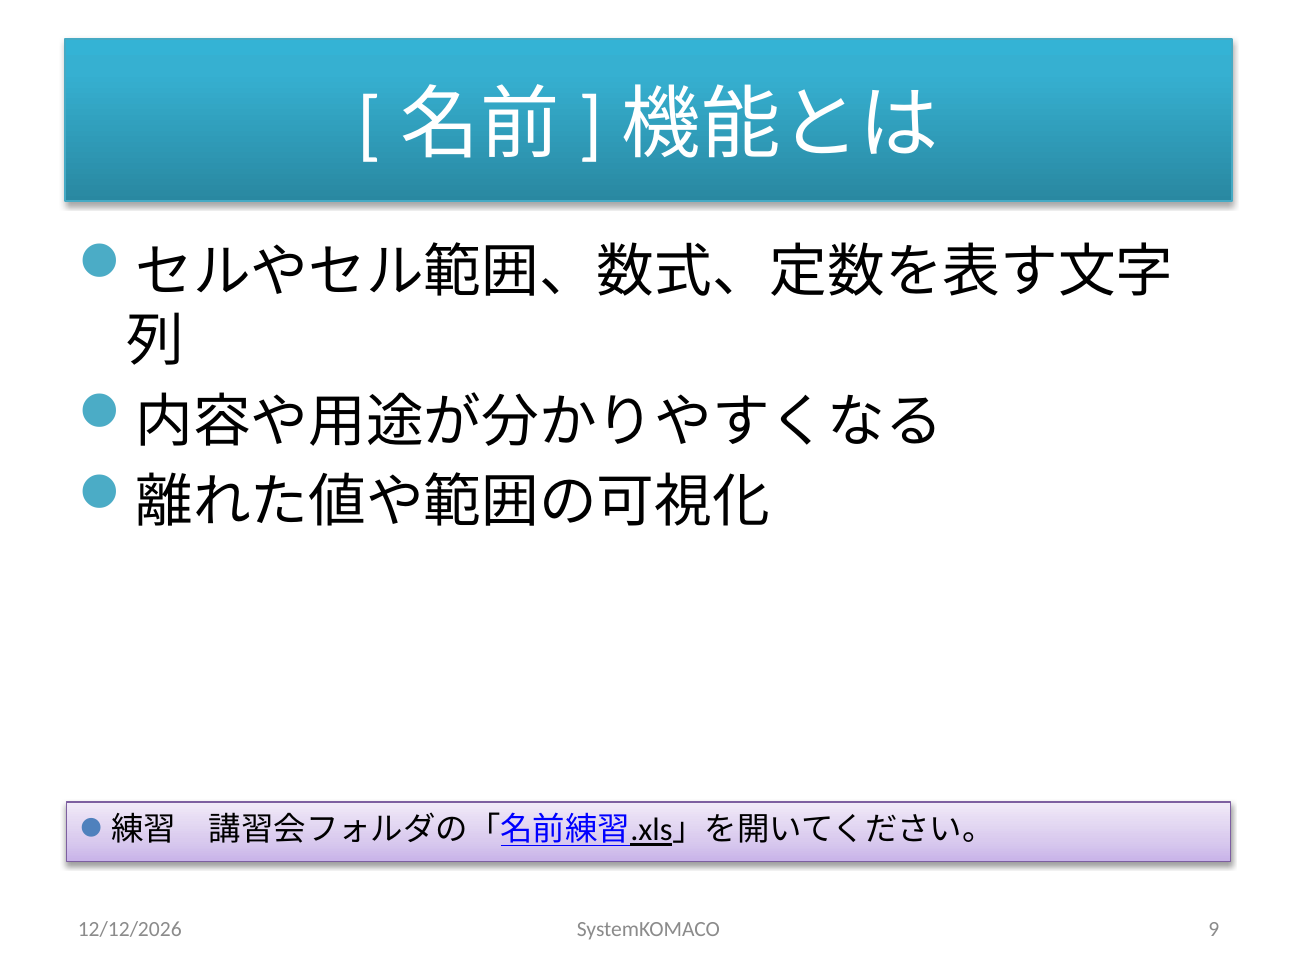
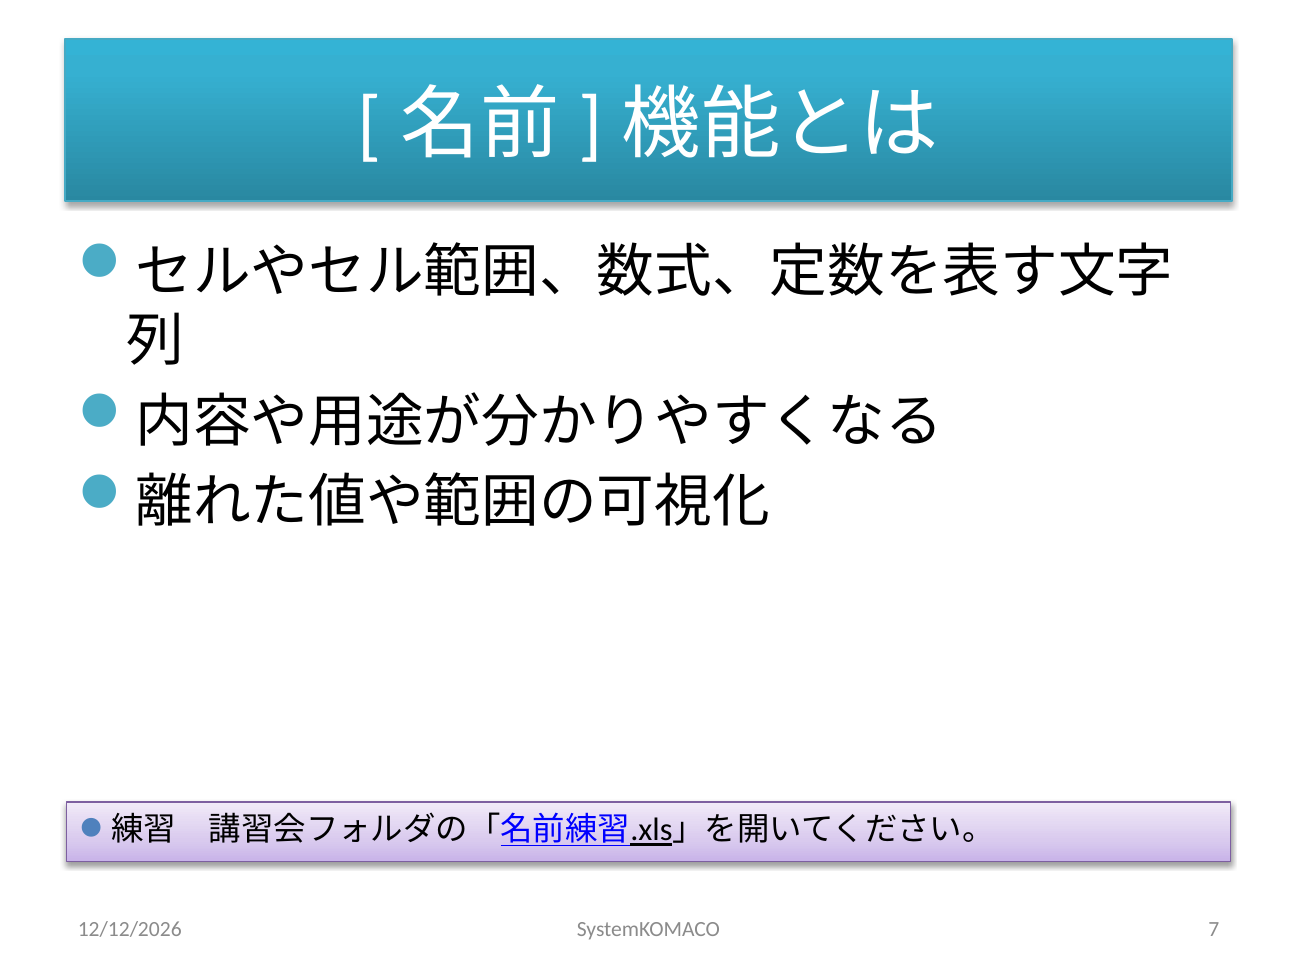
9: 9 -> 7 (1214, 929)
